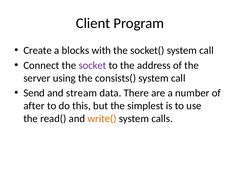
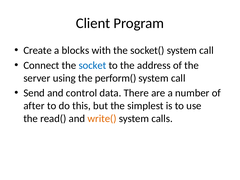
socket colour: purple -> blue (92, 65)
consists(: consists( -> perform( (116, 78)
stream: stream -> control (82, 93)
